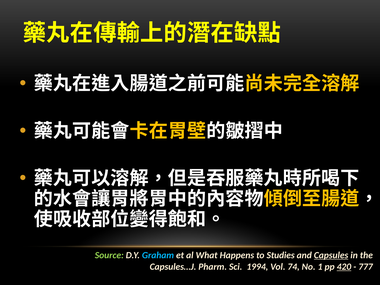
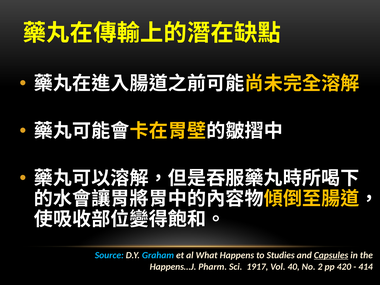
Source colour: light green -> light blue (109, 255)
Capsules…J: Capsules…J -> Happens…J (173, 267)
1994: 1994 -> 1917 (257, 267)
74: 74 -> 40 (294, 267)
1: 1 -> 2 (320, 267)
420 underline: present -> none (344, 267)
777: 777 -> 414 (366, 267)
